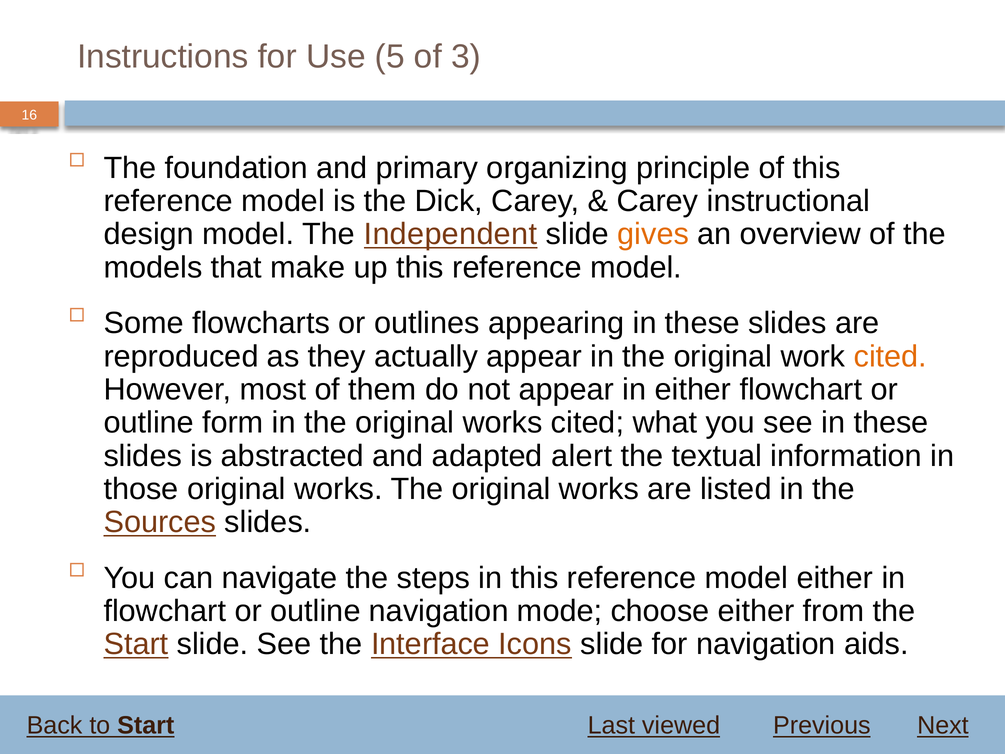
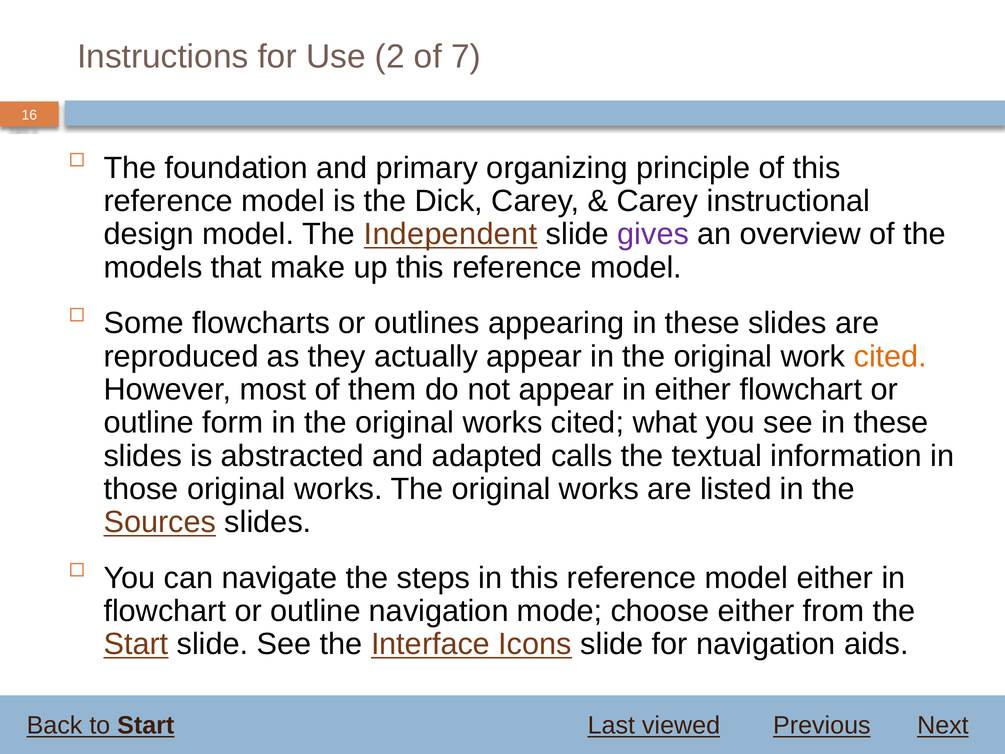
5: 5 -> 2 (390, 57)
3: 3 -> 7 (466, 57)
gives colour: orange -> purple (653, 234)
alert: alert -> calls (582, 456)
